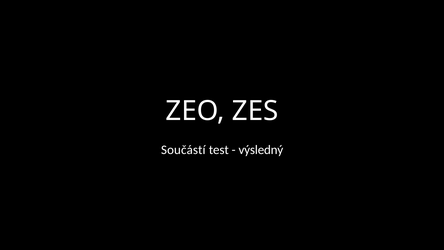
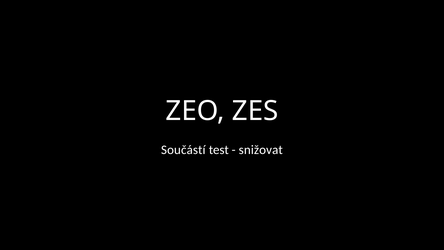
výsledný: výsledný -> snižovat (261, 150)
